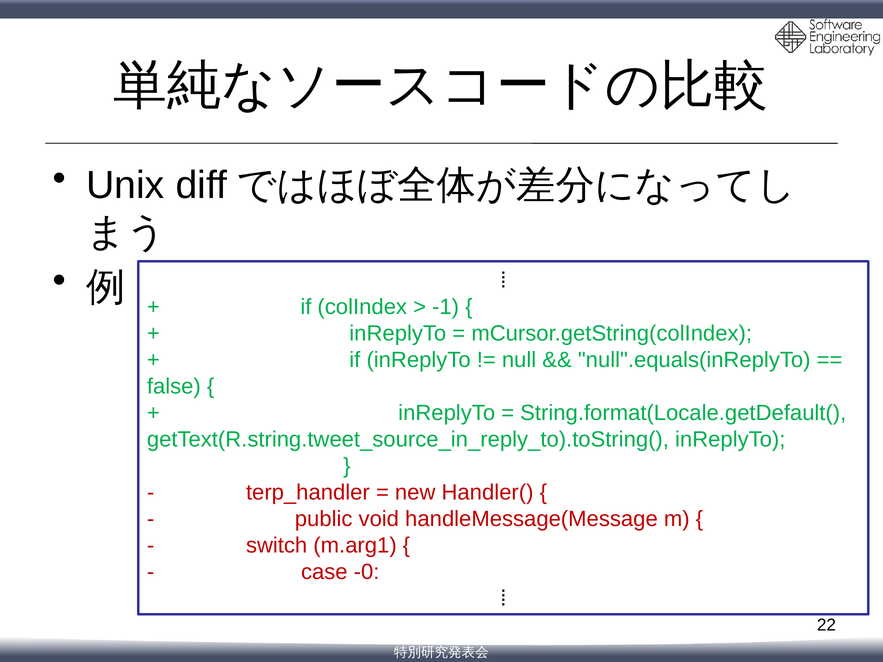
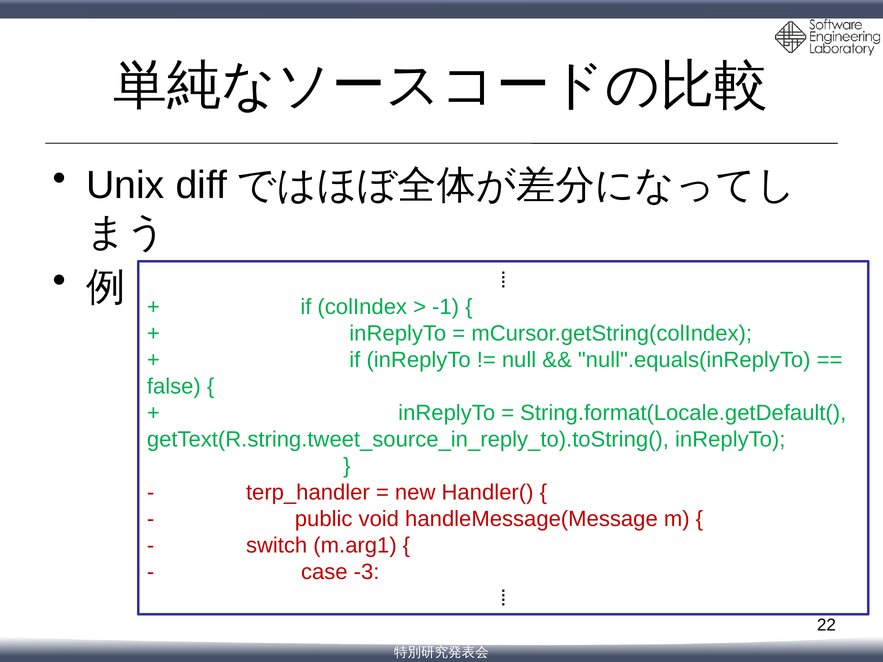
-0: -0 -> -3 (367, 572)
